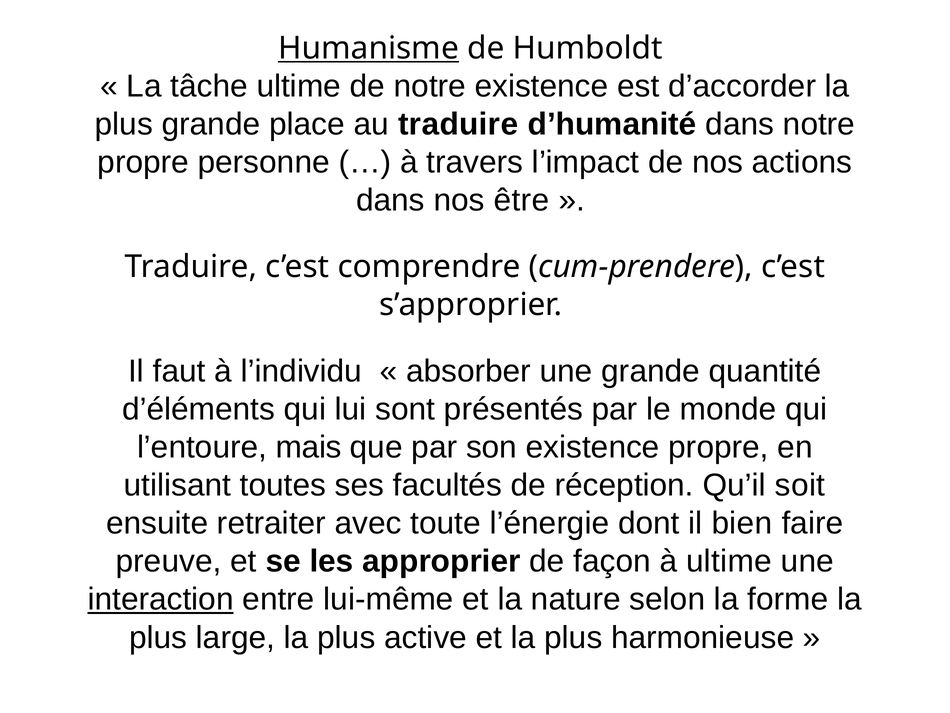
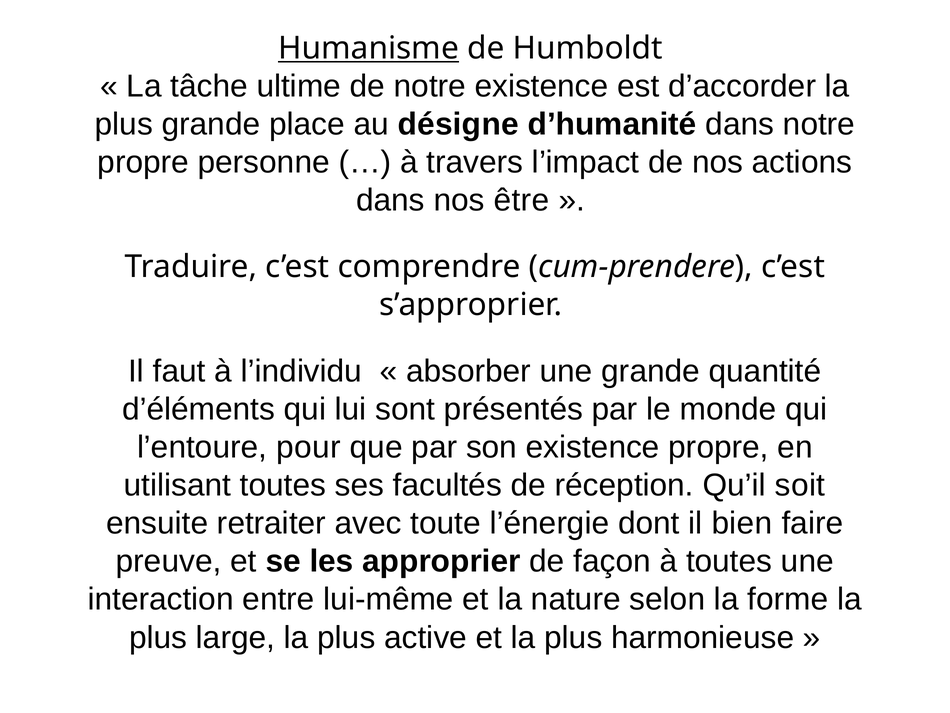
au traduire: traduire -> désigne (458, 124)
mais: mais -> pour (308, 447)
à ultime: ultime -> toutes (729, 561)
interaction underline: present -> none (161, 599)
